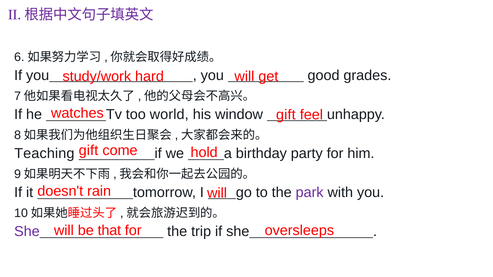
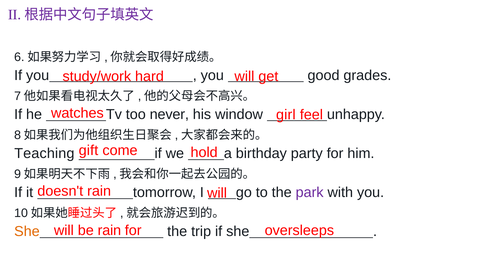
watches gift: gift -> girl (286, 115)
world: world -> never (169, 115)
be that: that -> rain (109, 231)
She colour: purple -> orange (27, 232)
